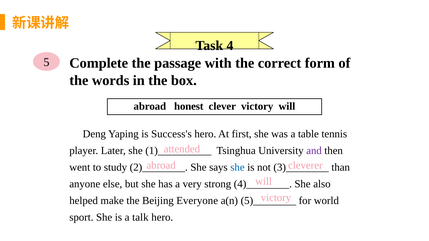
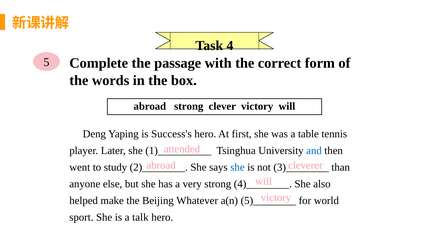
abroad honest: honest -> strong (189, 106)
and colour: purple -> blue (314, 151)
Everyone: Everyone -> Whatever (197, 201)
